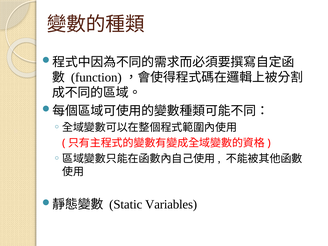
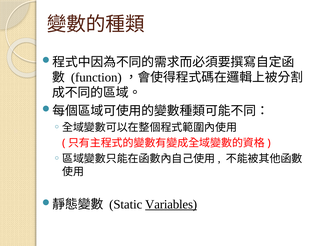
Variables underline: none -> present (171, 204)
